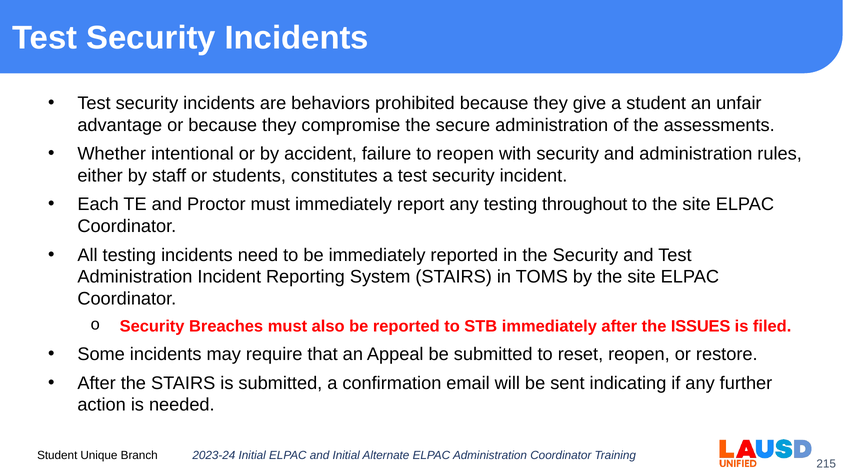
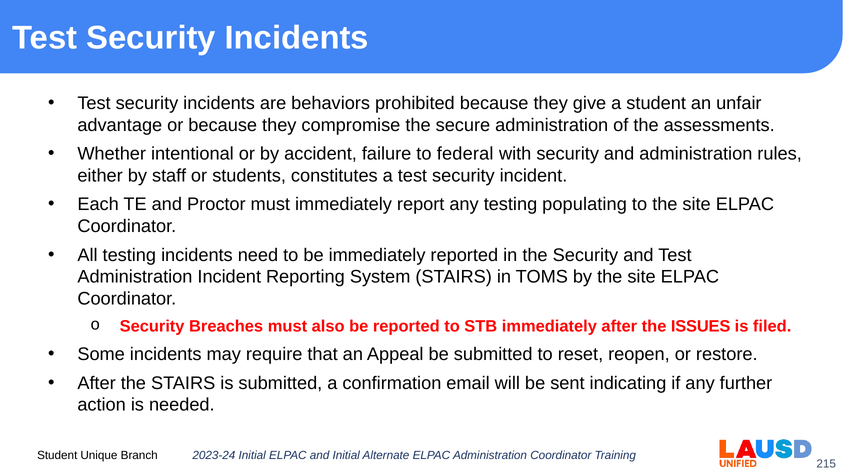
to reopen: reopen -> federal (465, 154)
throughout: throughout -> populating (585, 205)
